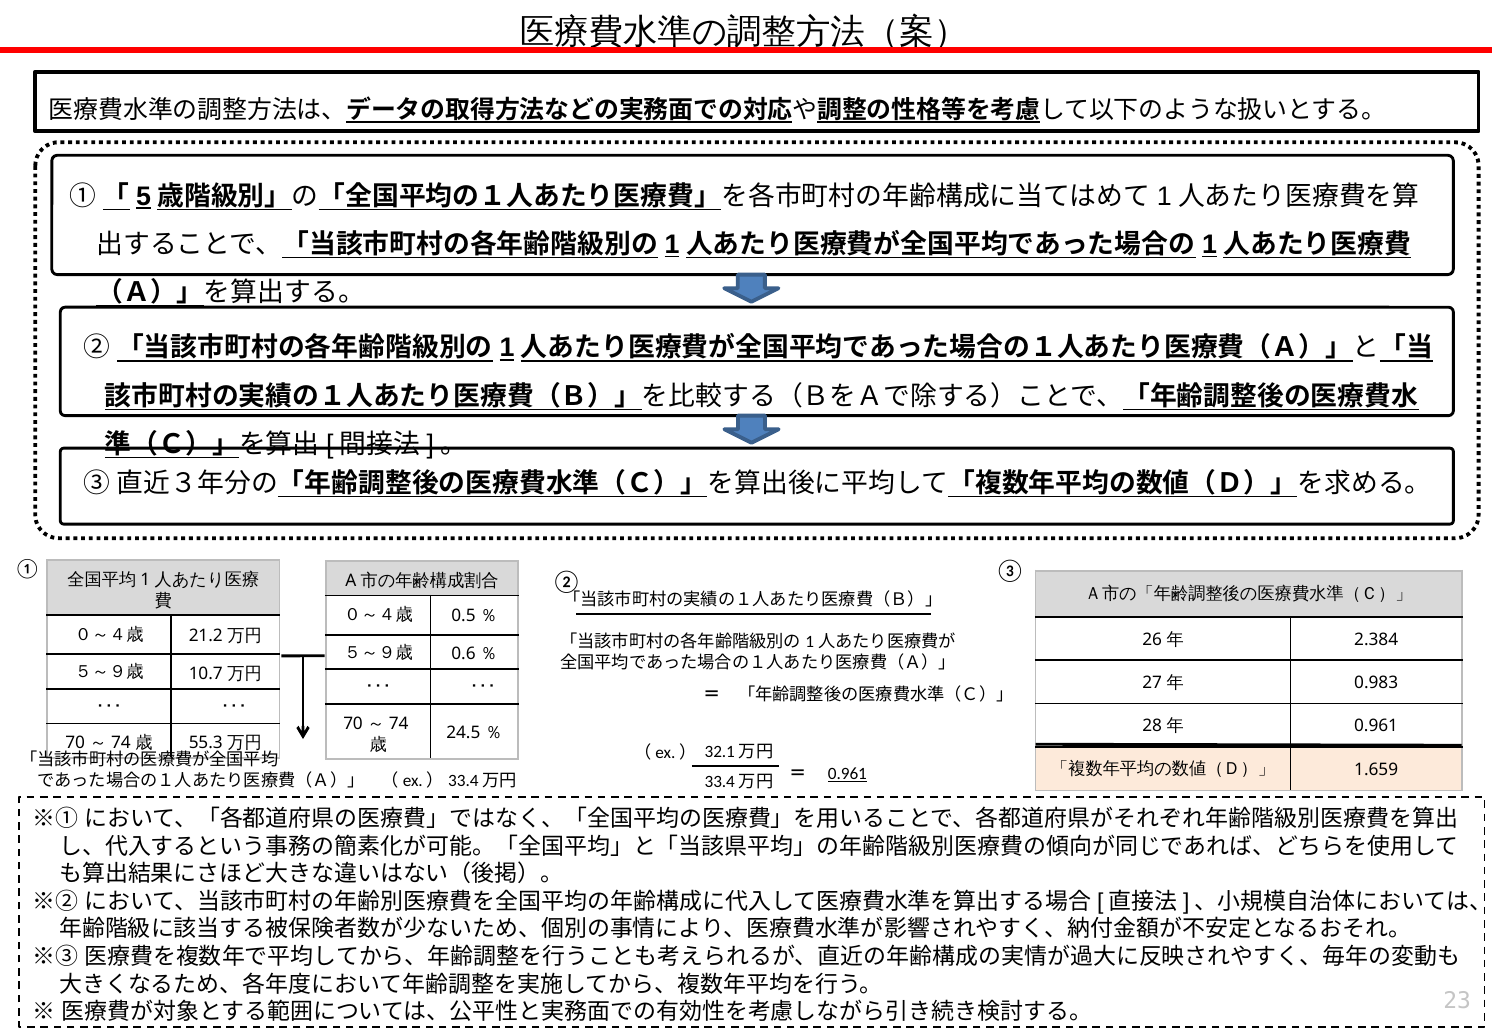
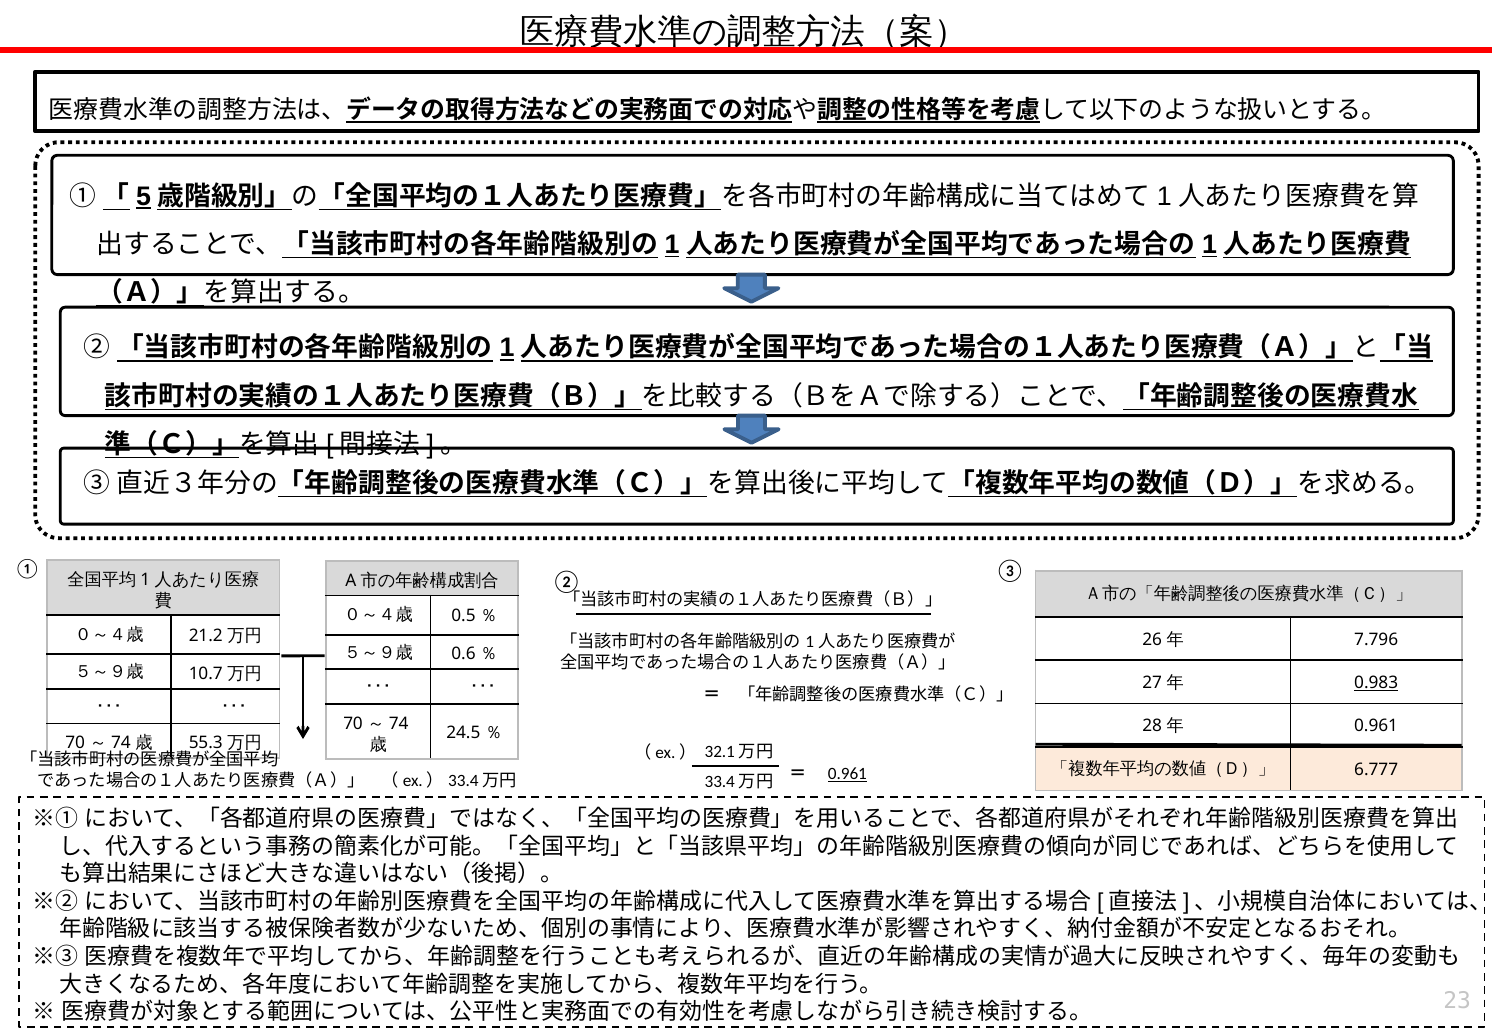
2.384: 2.384 -> 7.796 (1376, 639)
0.983 underline: none -> present (1376, 683)
1.659: 1.659 -> 6.777 (1376, 770)
